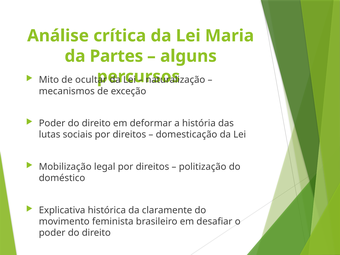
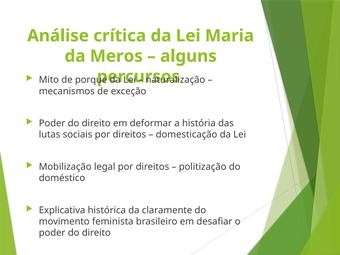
Partes: Partes -> Meros (116, 56)
ocultar: ocultar -> porque (91, 80)
